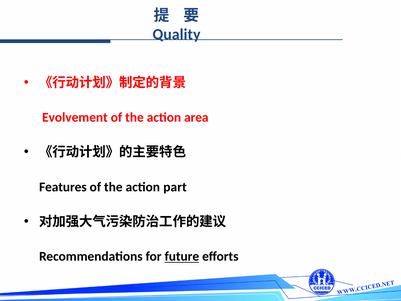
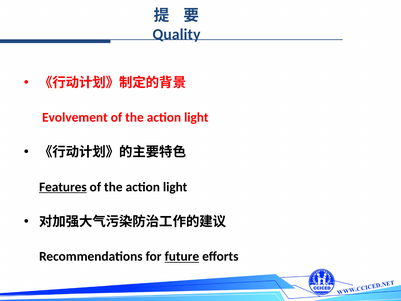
area: area -> light (196, 117)
Features underline: none -> present (63, 187)
part: part -> light (175, 187)
